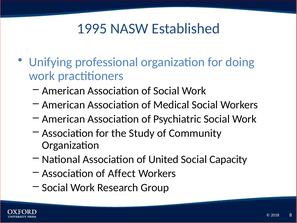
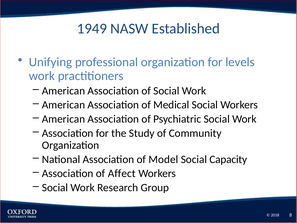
1995: 1995 -> 1949 (92, 29)
doing: doing -> levels (240, 62)
United: United -> Model (163, 159)
